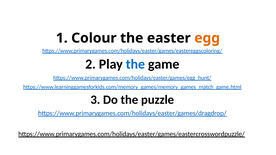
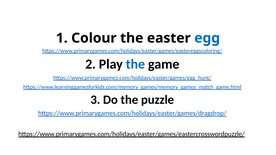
egg colour: orange -> blue (207, 38)
